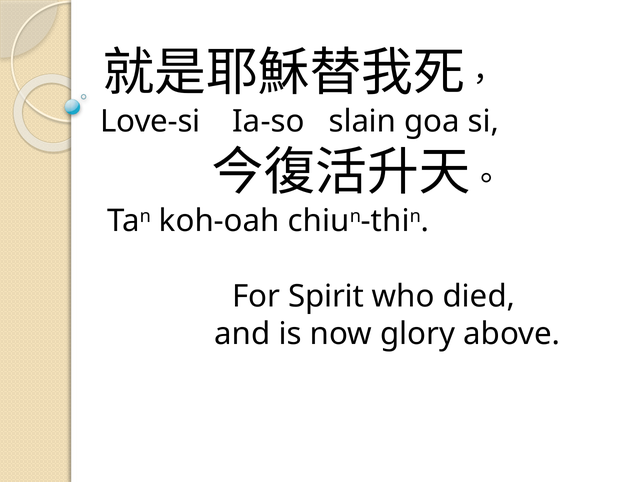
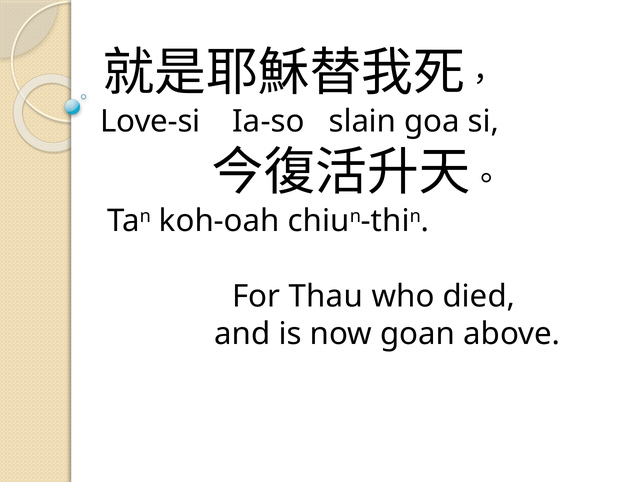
Spirit: Spirit -> Thau (326, 296)
glory: glory -> goan (418, 334)
